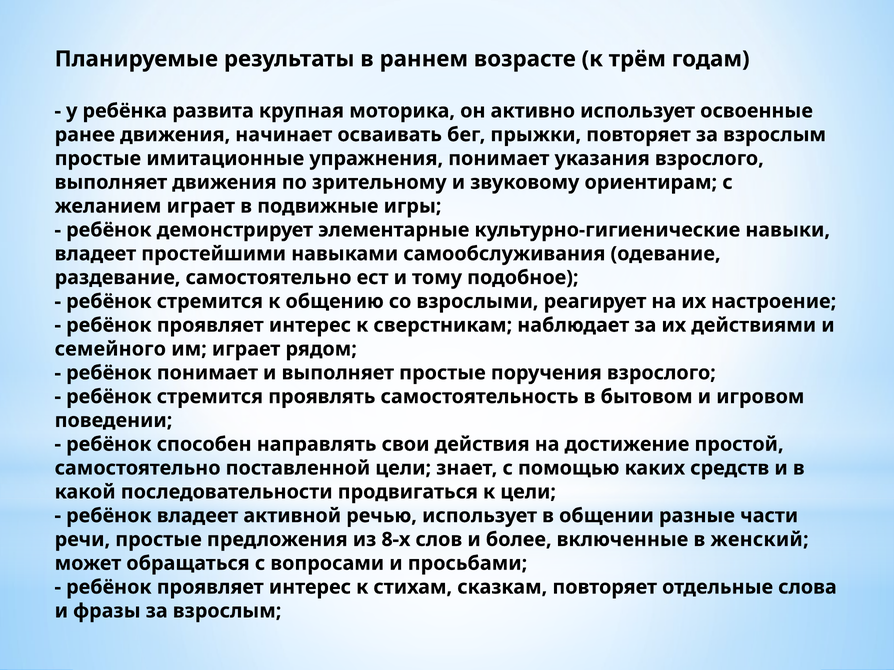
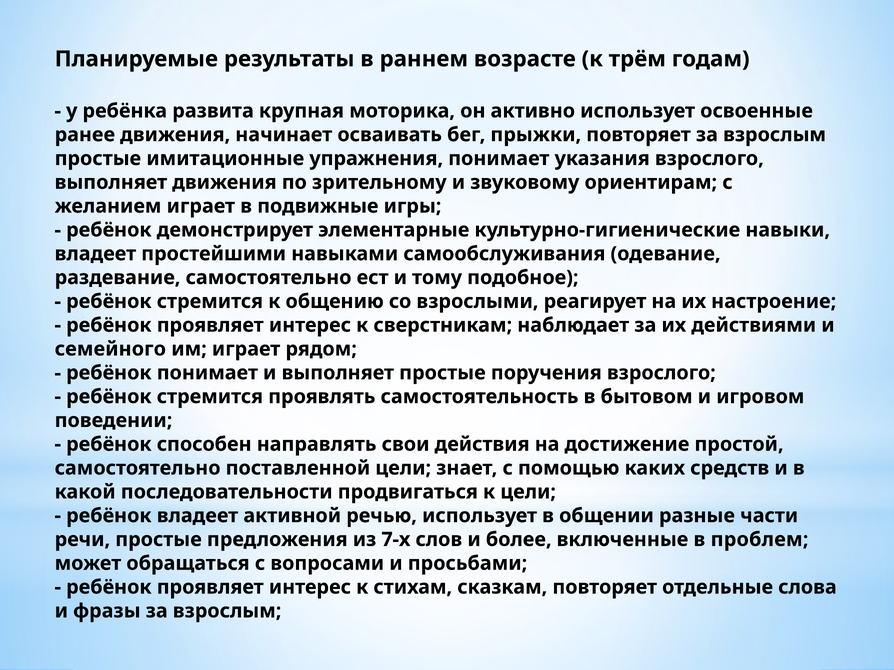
8-х: 8-х -> 7-х (396, 540)
женский: женский -> проблем (760, 540)
